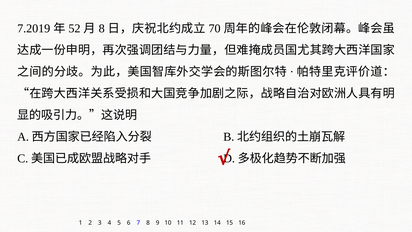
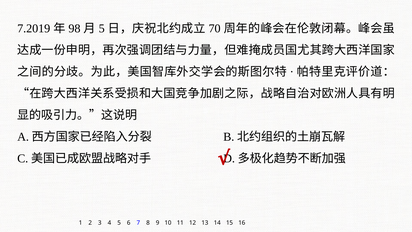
52: 52 -> 98 (74, 29)
8: 8 -> 5 (102, 29)
